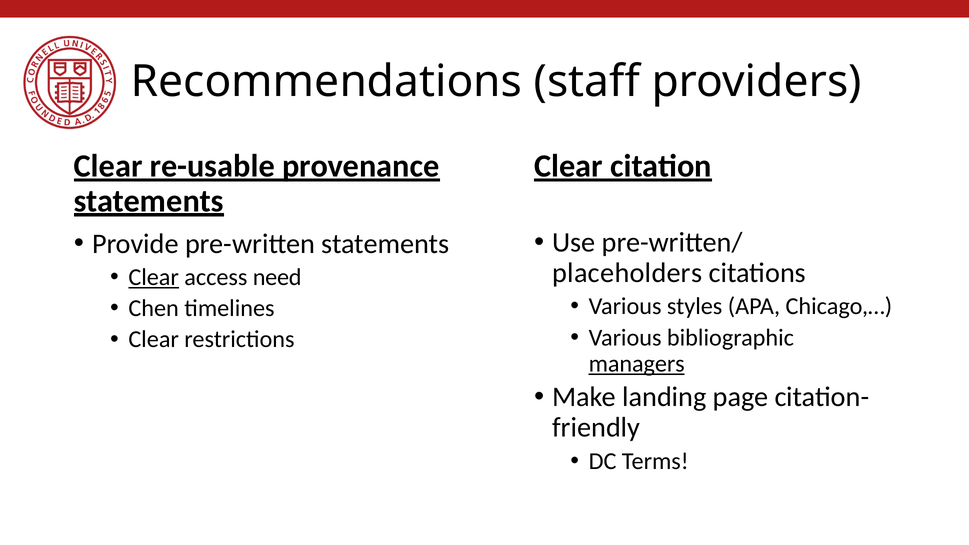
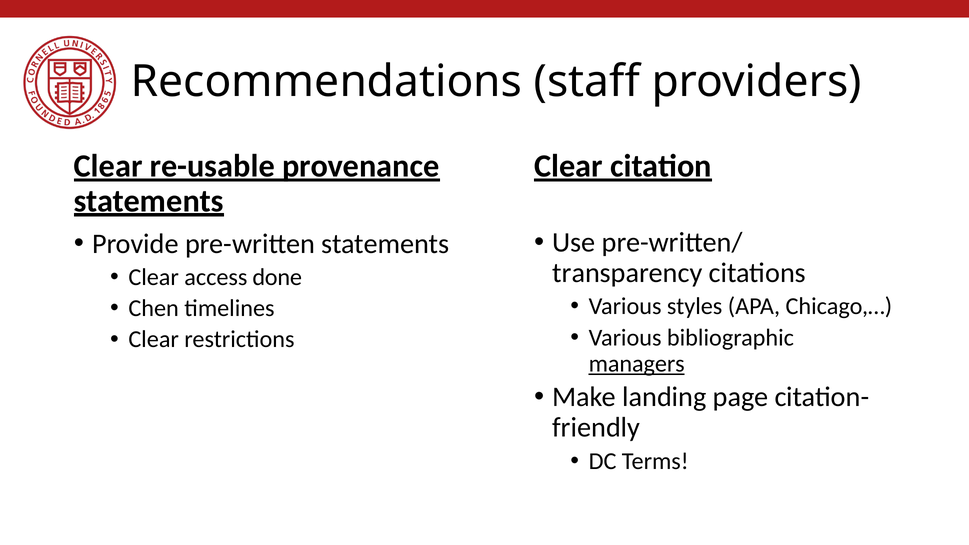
placeholders: placeholders -> transparency (627, 273)
Clear underline: present -> none (154, 277)
need: need -> done (277, 277)
